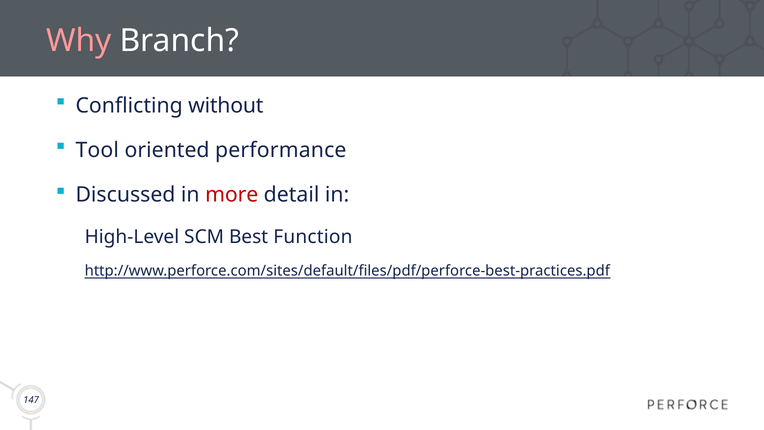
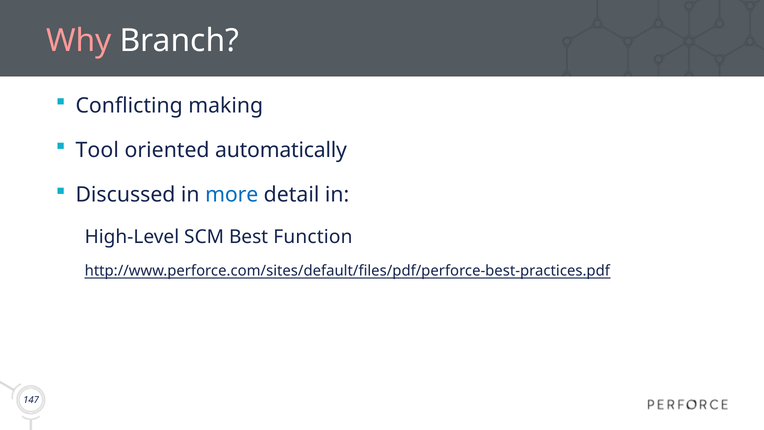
without: without -> making (226, 106)
performance: performance -> automatically (281, 150)
more colour: red -> blue (232, 195)
